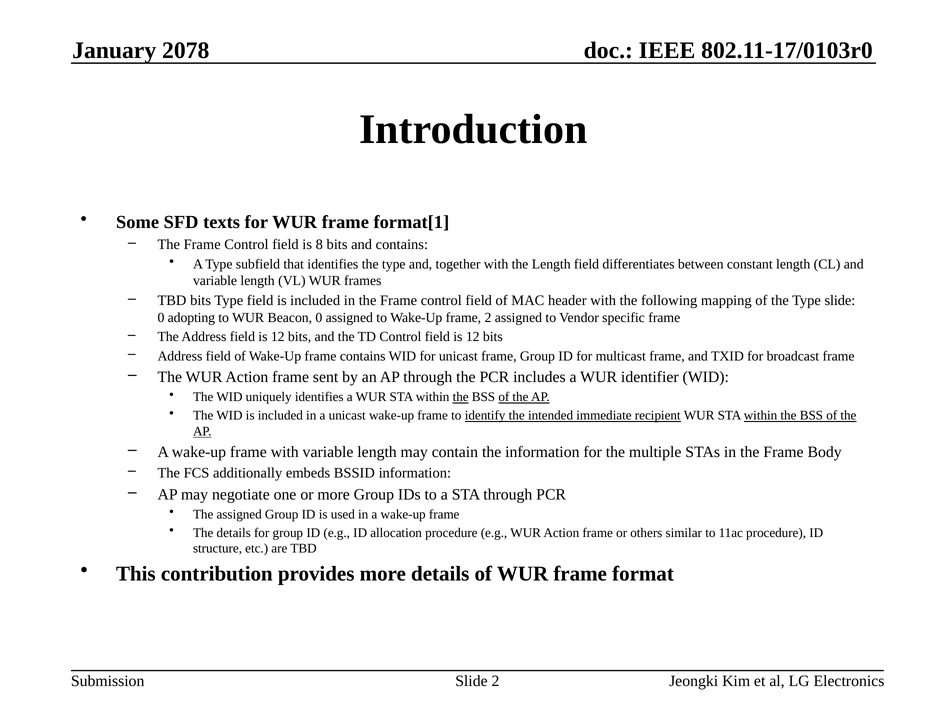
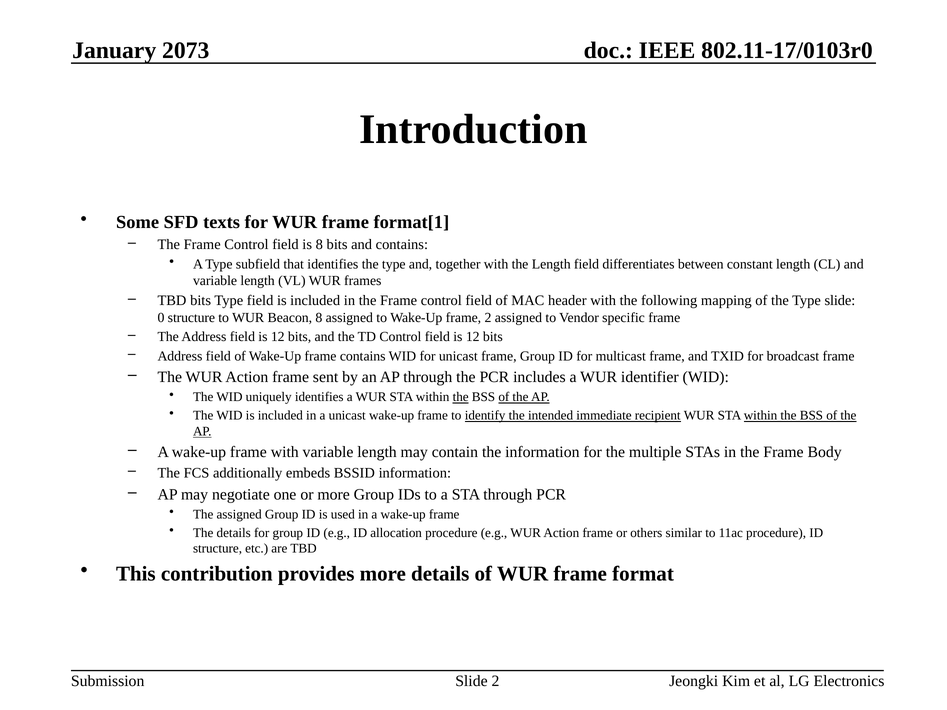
2078: 2078 -> 2073 (186, 51)
0 adopting: adopting -> structure (191, 318)
Beacon 0: 0 -> 8 (319, 318)
